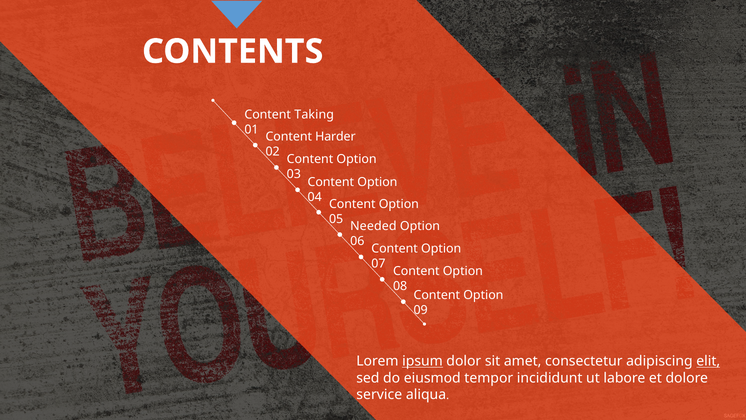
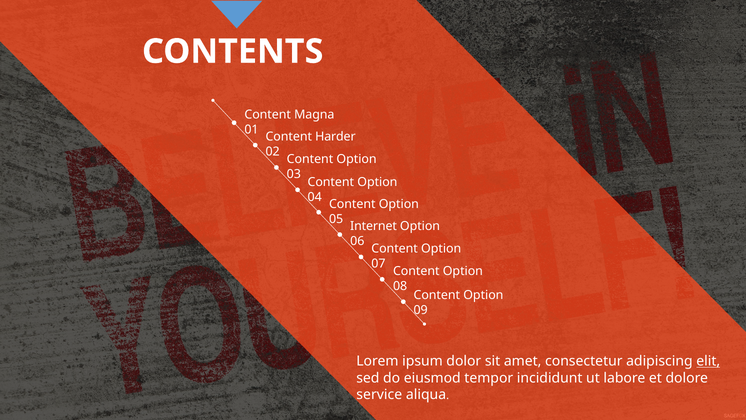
Taking: Taking -> Magna (314, 115)
Needed: Needed -> Internet (373, 226)
ipsum underline: present -> none (422, 361)
